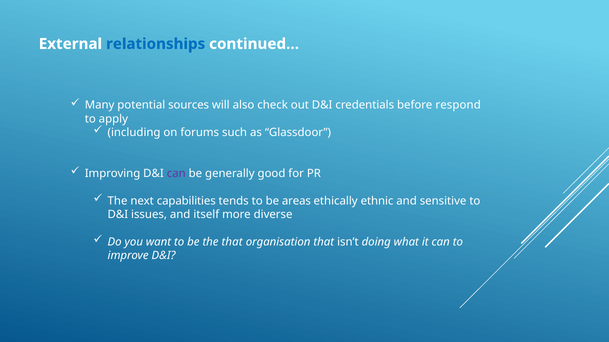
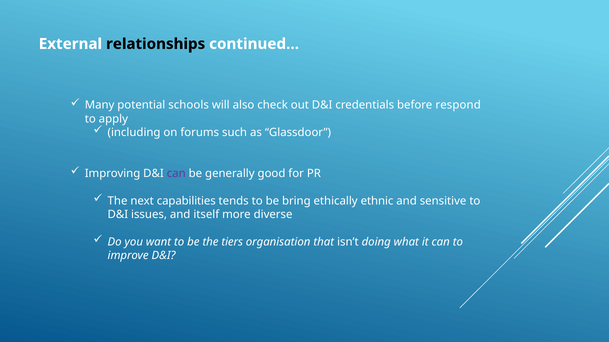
relationships colour: blue -> black (156, 44)
sources: sources -> schools (189, 105)
areas: areas -> bring (296, 201)
the that: that -> tiers (232, 242)
